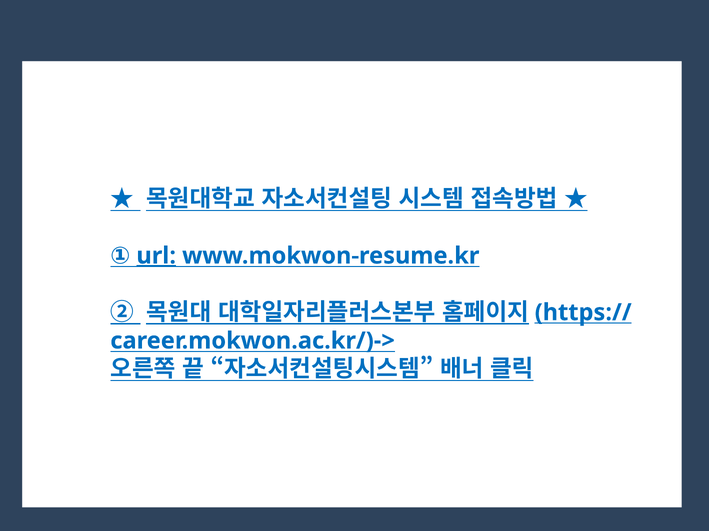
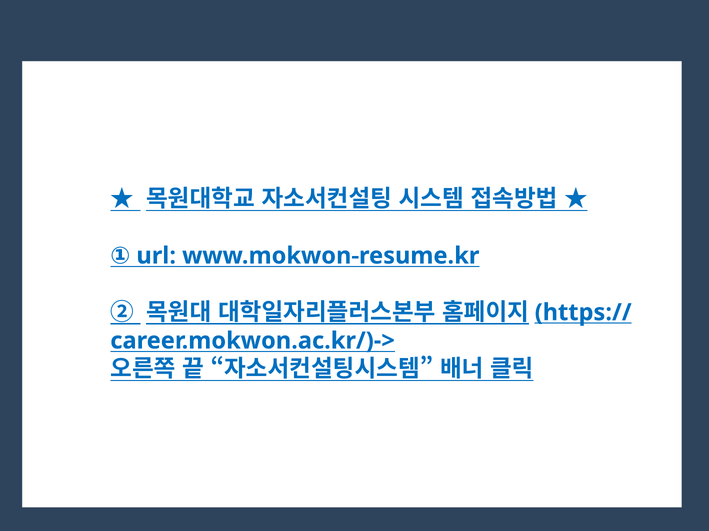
url underline: present -> none (156, 256)
